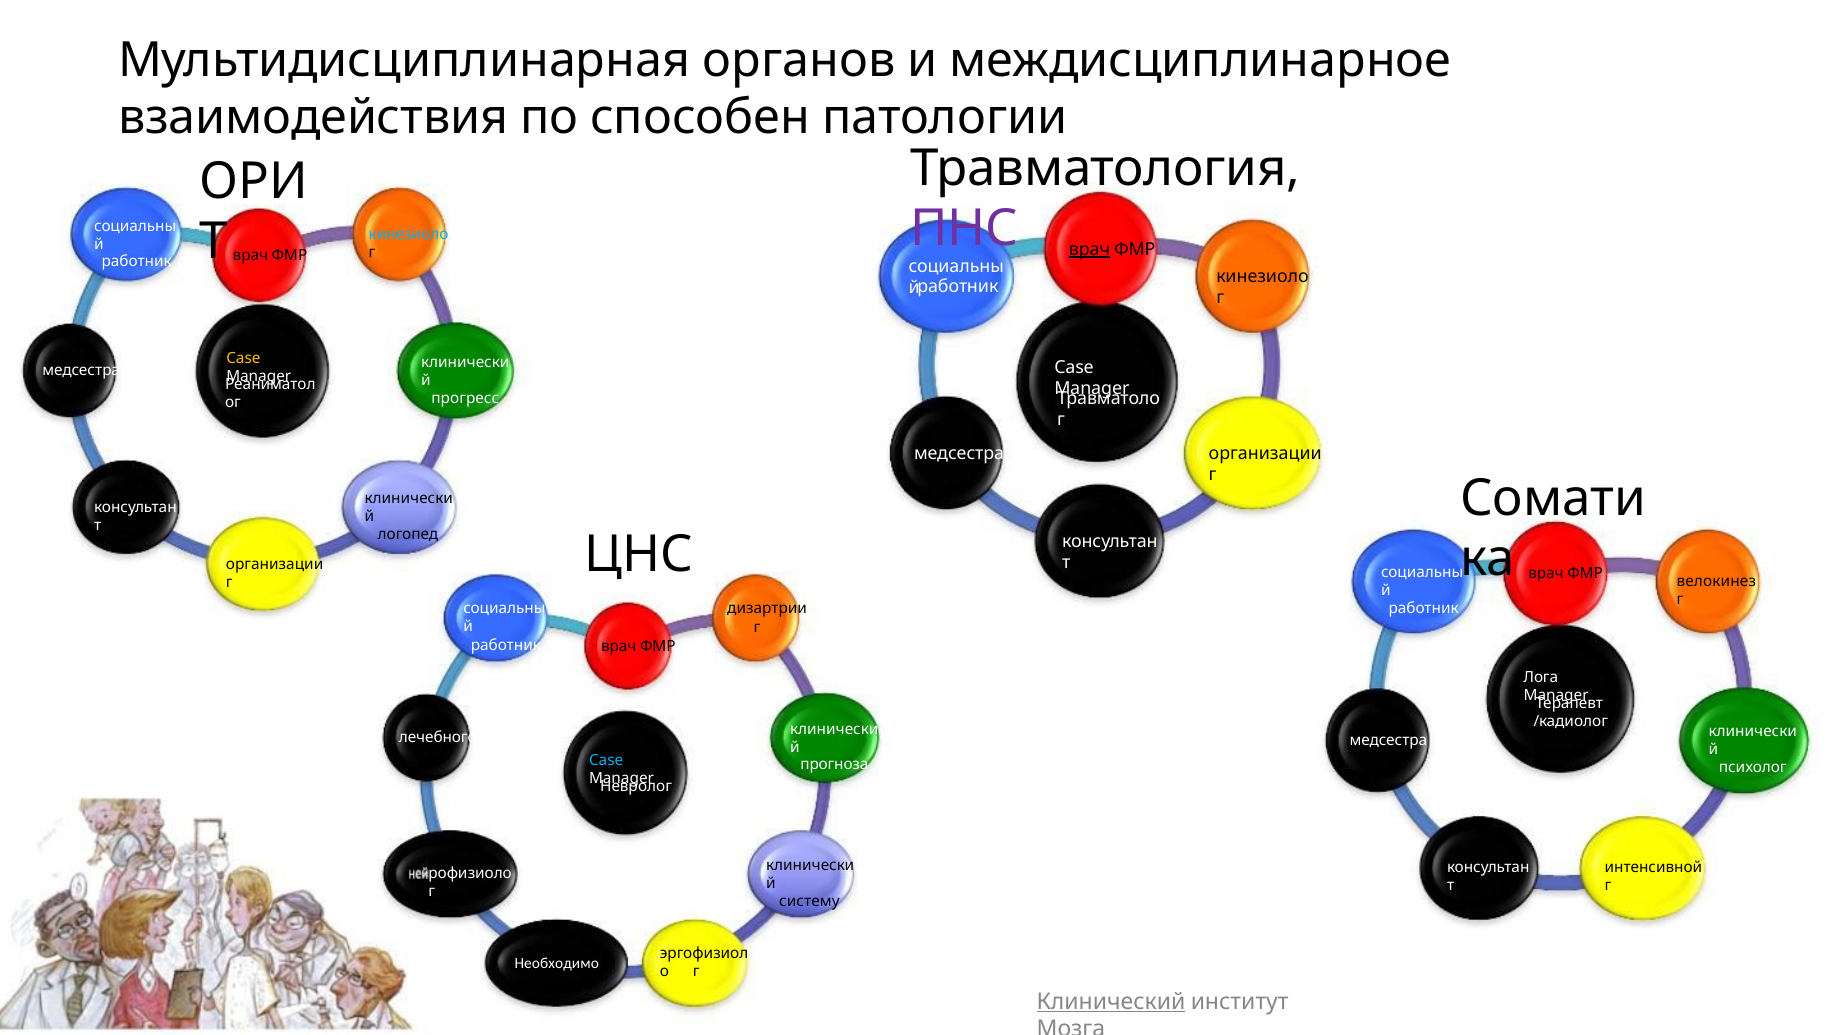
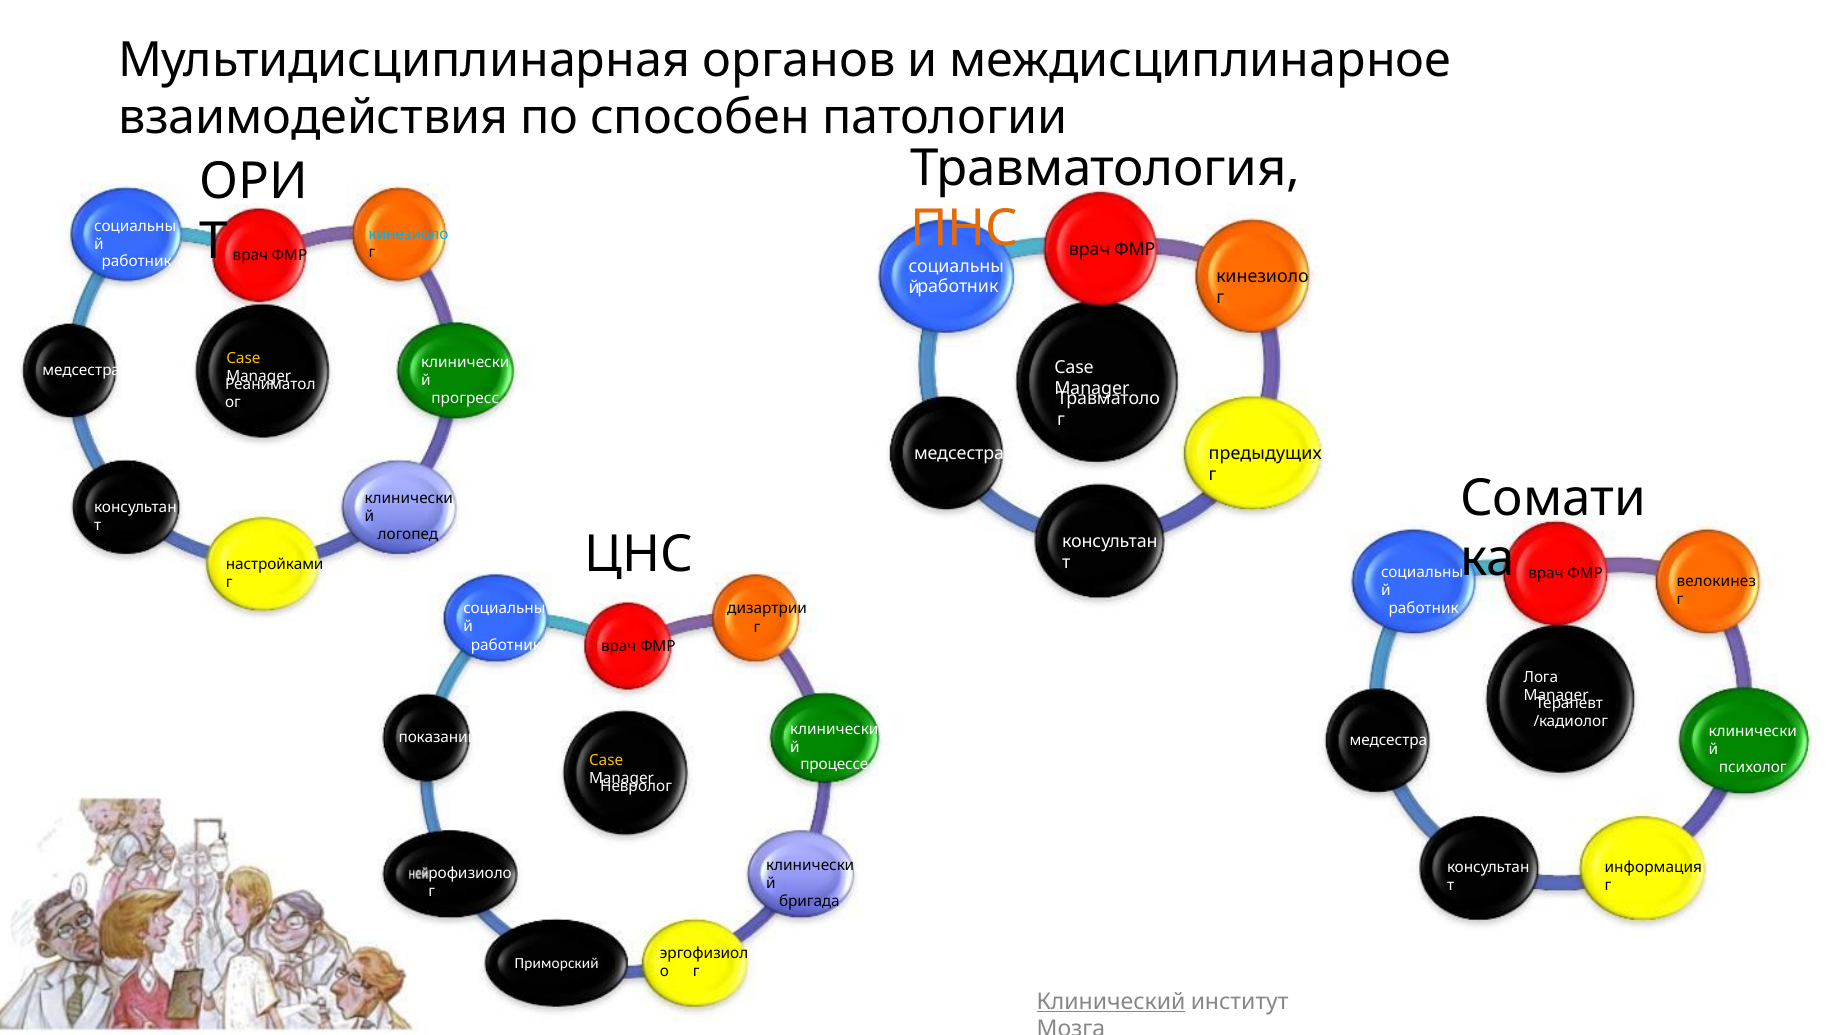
ПНС colour: purple -> orange (964, 228)
врач underline: present -> none (1089, 249)
медсестра организации: организации -> предыдущих (1265, 454)
организации: организации -> настройками (275, 564)
лечебного: лечебного -> показаний (438, 738)
Case colour: light blue -> yellow (606, 760)
прогноза: прогноза -> процессе (834, 765)
интенсивной: интенсивной -> информация (1653, 868)
систему: систему -> бригада (809, 901)
Необходимо: Необходимо -> Приморский (557, 963)
